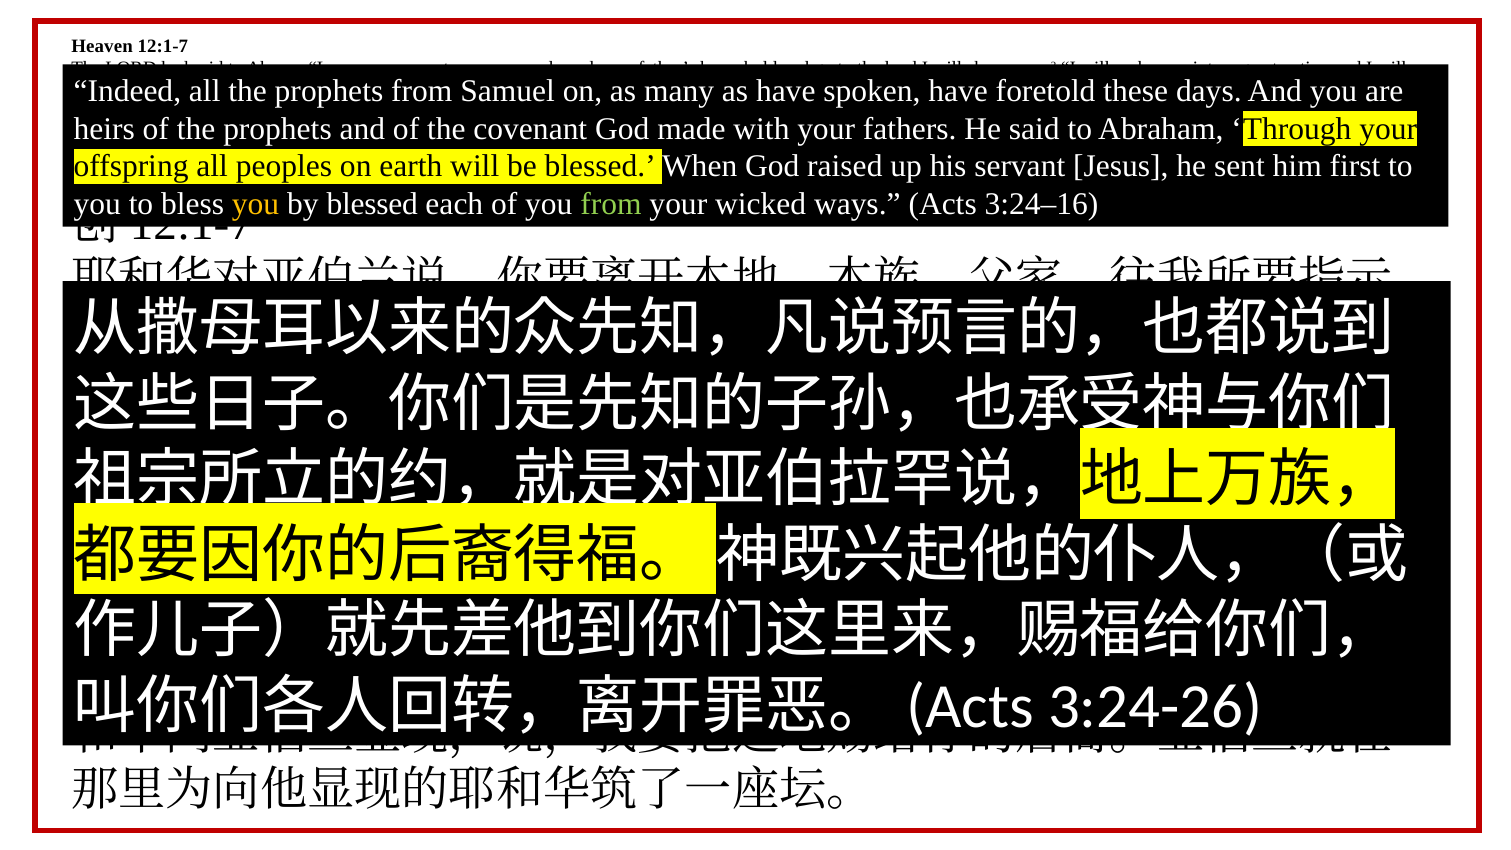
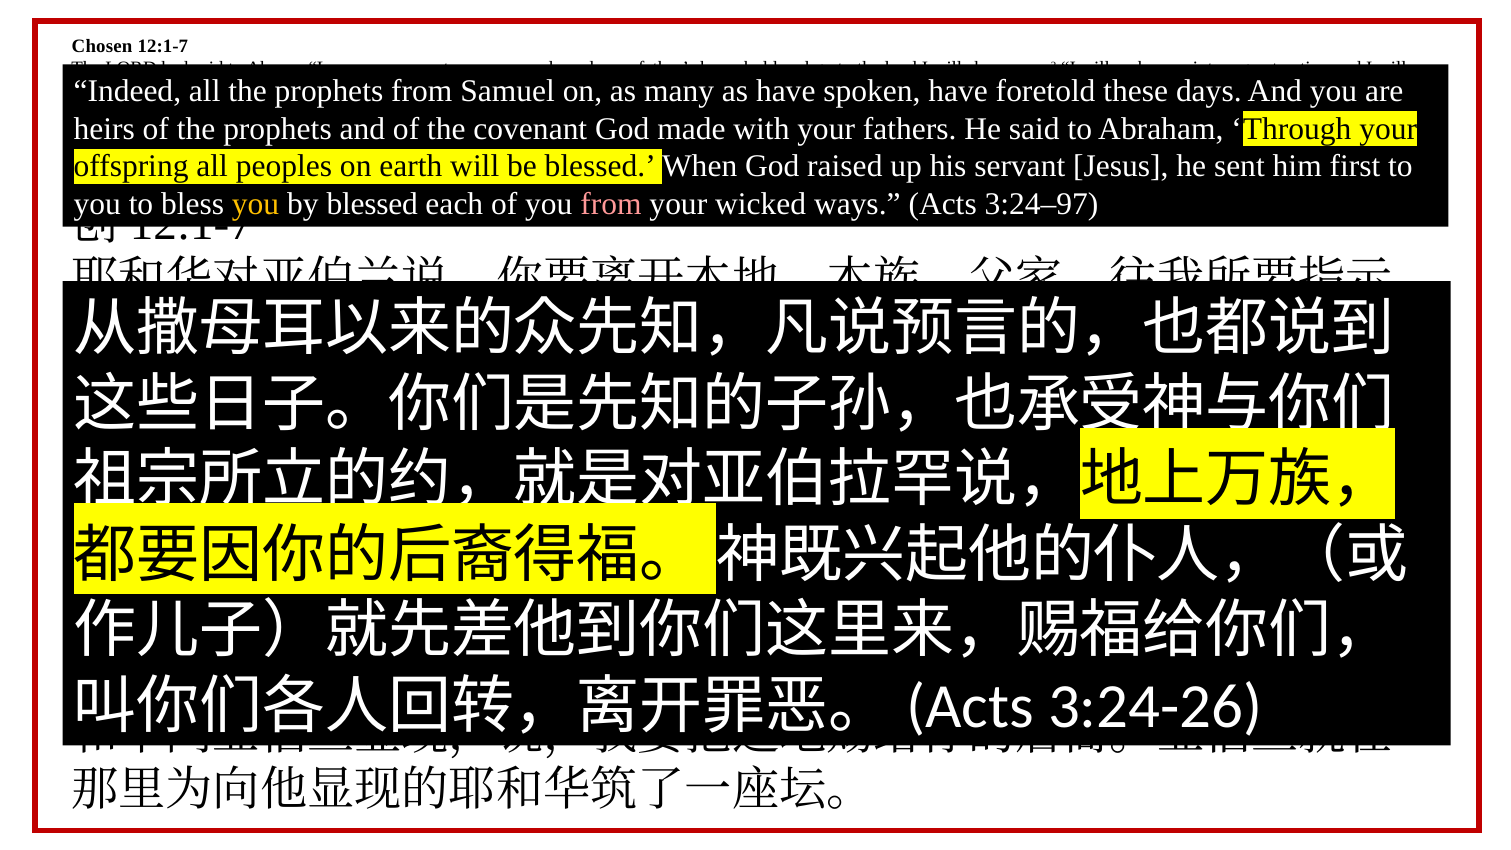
Heaven: Heaven -> Chosen (102, 46)
from colour: light green -> pink (611, 204)
3:24–16: 3:24–16 -> 3:24–97 (1042, 204)
